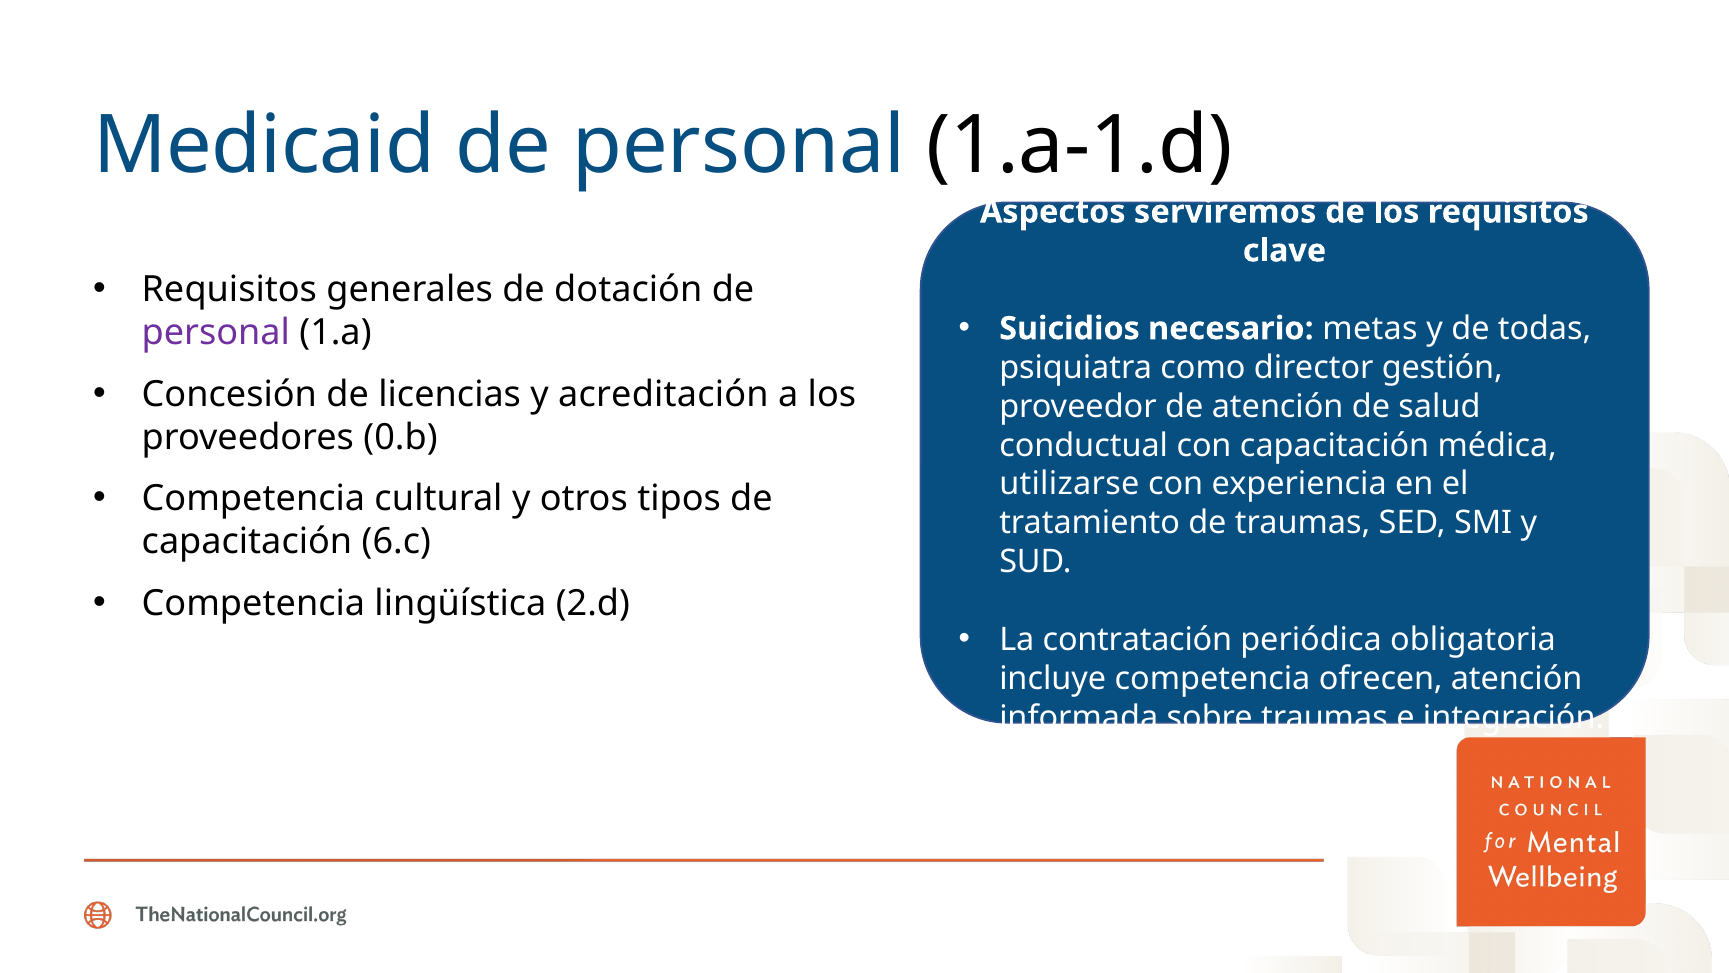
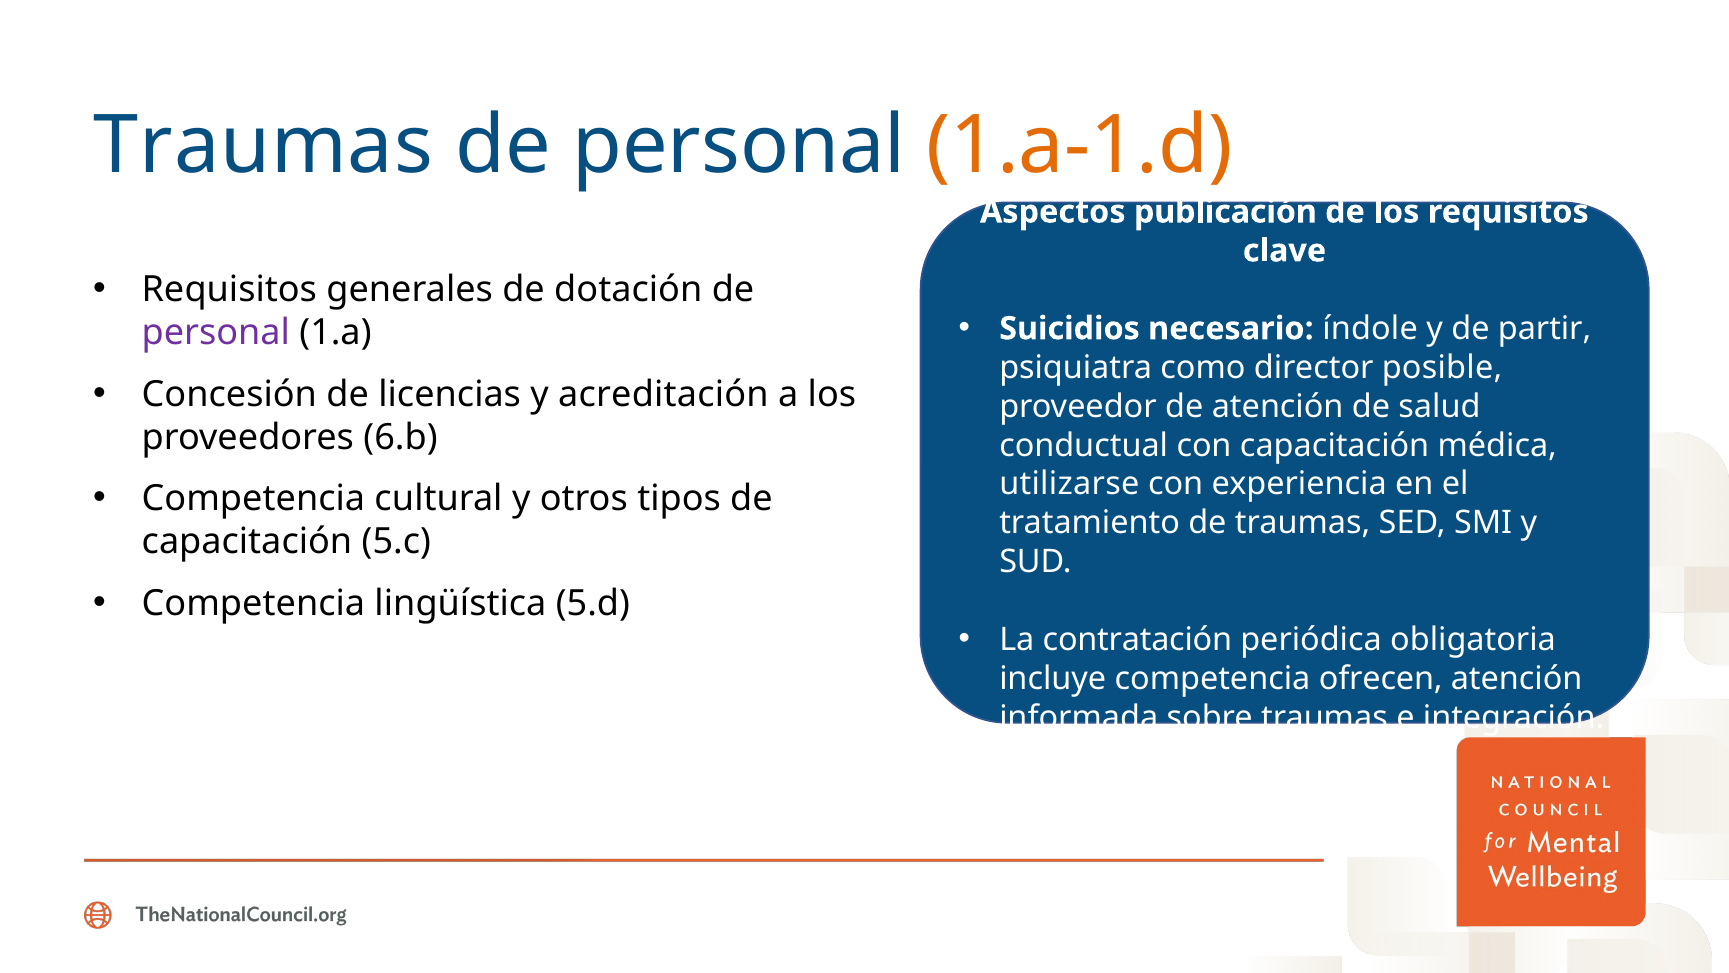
Medicaid: Medicaid -> Traumas (264, 145)
1.a-1.d colour: black -> orange (1080, 145)
serviremos: serviremos -> publicación (1225, 212)
metas: metas -> índole (1370, 328)
todas: todas -> partir (1545, 328)
gestión: gestión -> posible (1442, 367)
0.b: 0.b -> 6.b (401, 437)
6.c: 6.c -> 5.c (396, 542)
2.d: 2.d -> 5.d (593, 603)
